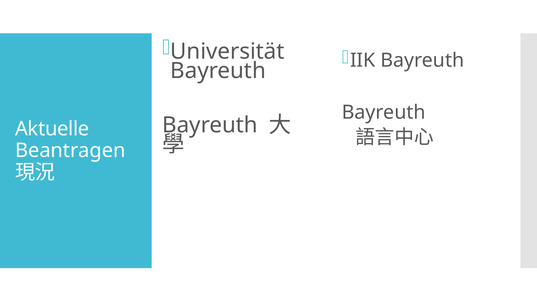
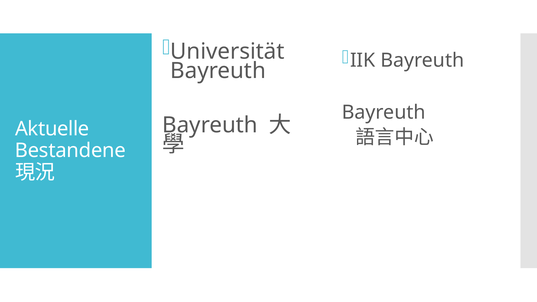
Beantragen: Beantragen -> Bestandene (70, 151)
